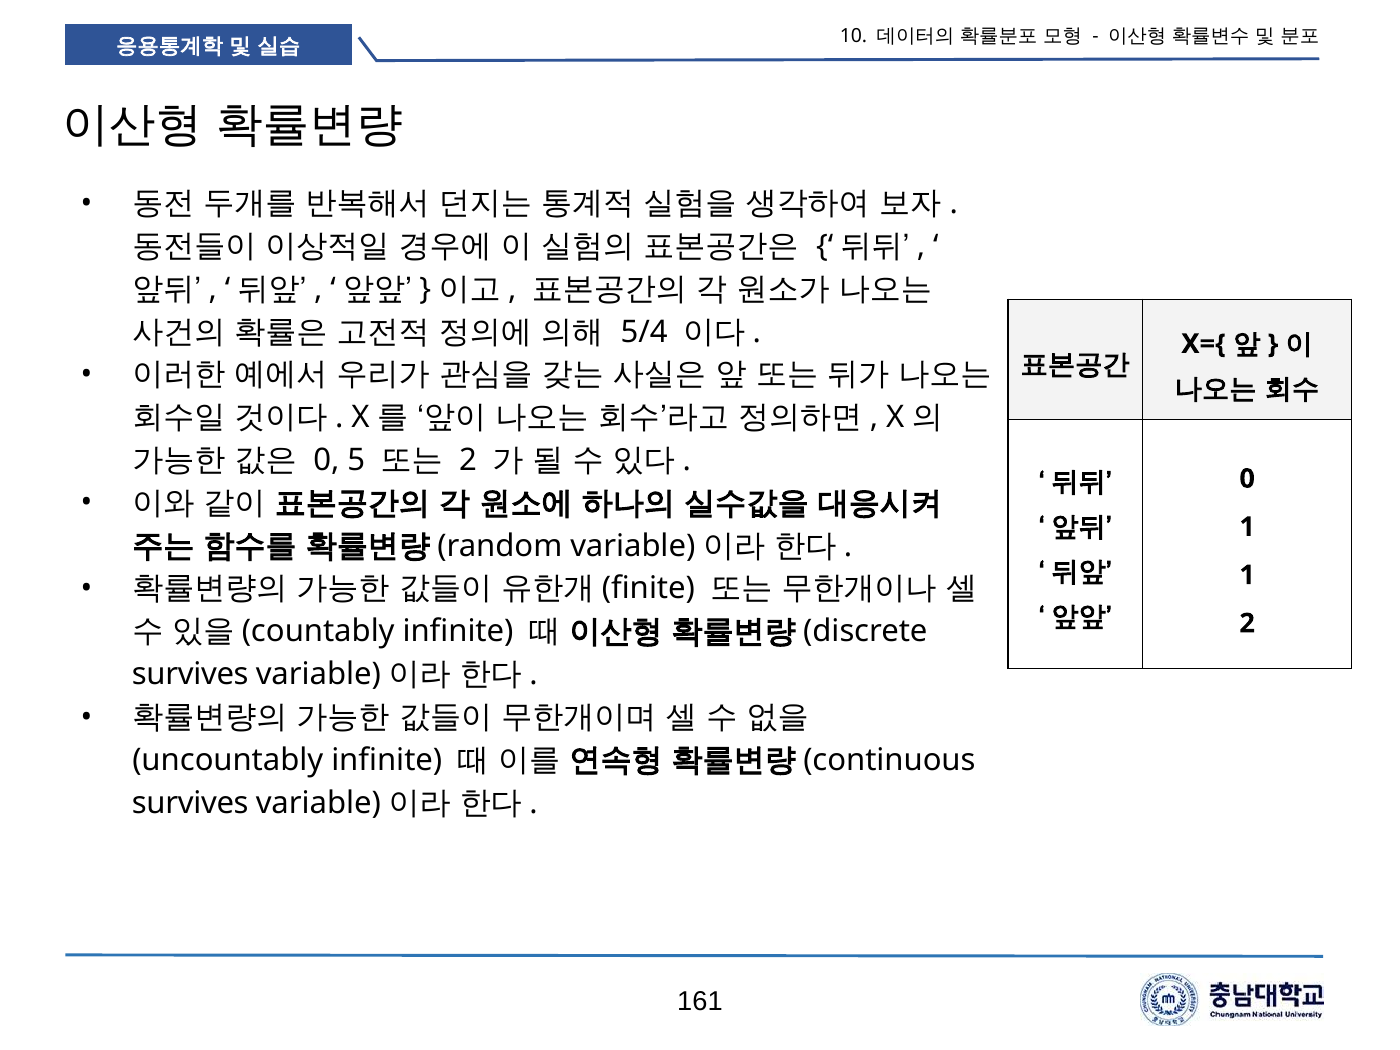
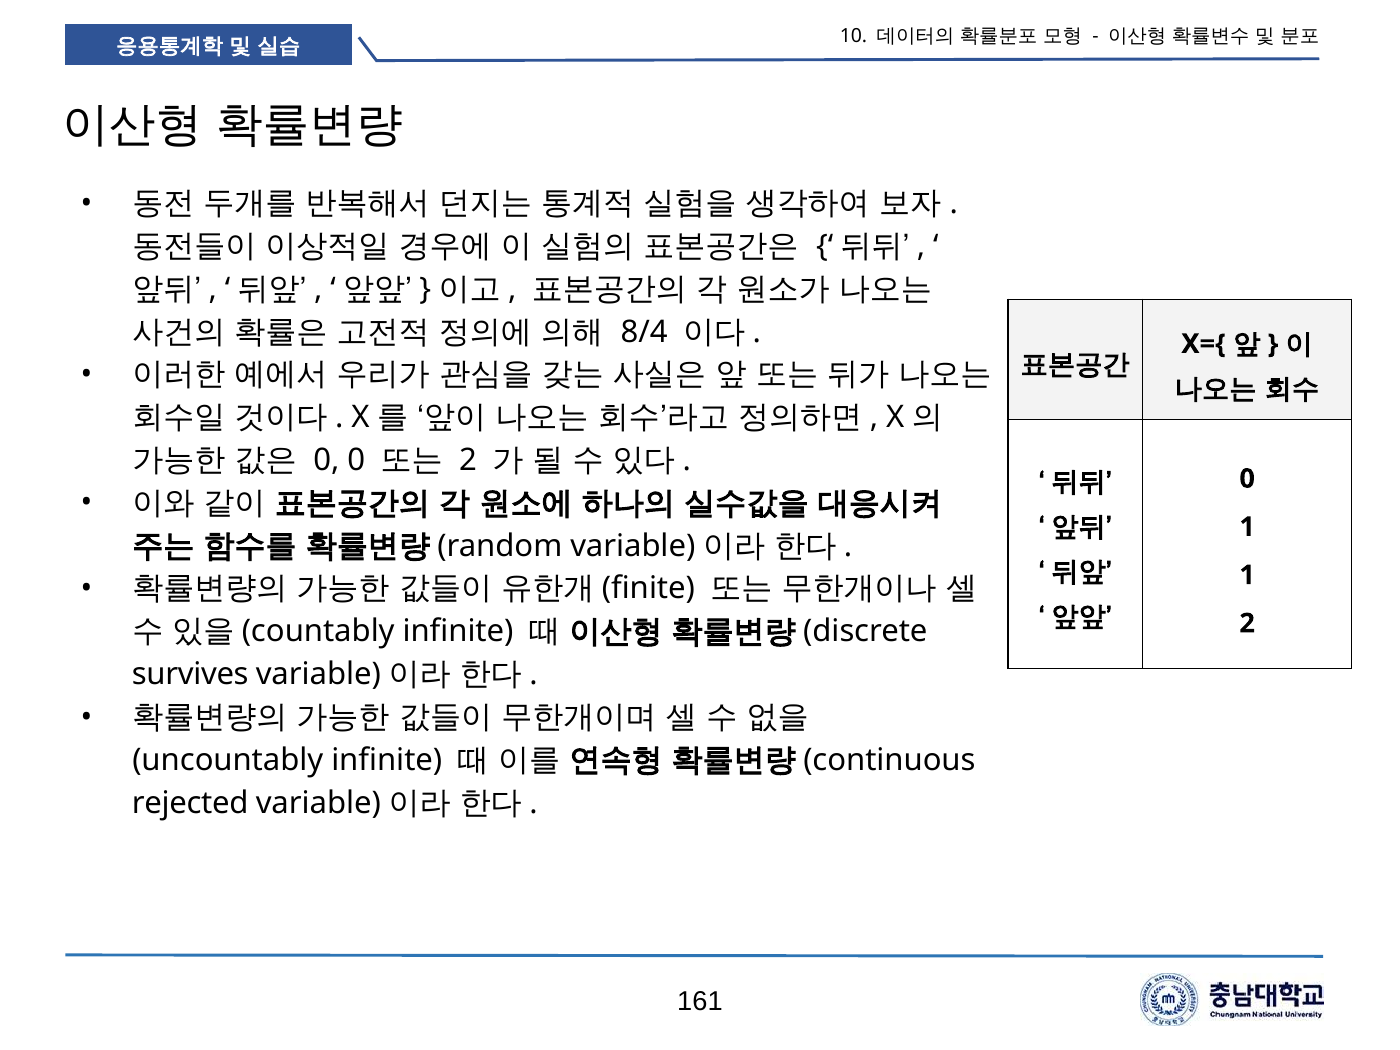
5/4: 5/4 -> 8/4 (644, 332)
0 5: 5 -> 0 (356, 460)
survives: survives -> rejected (190, 803)
